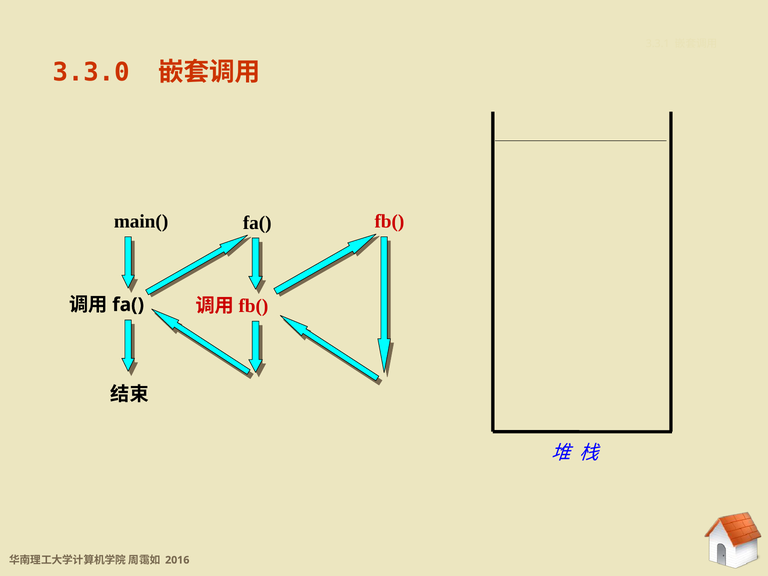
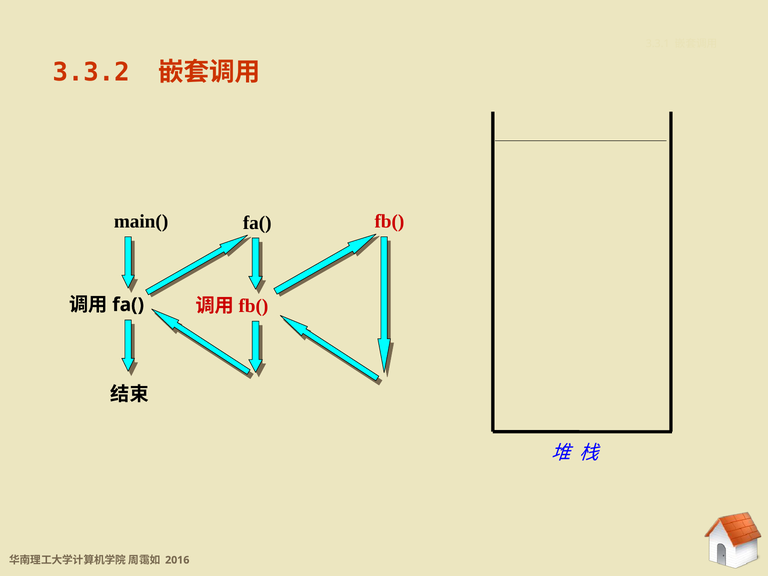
3.3.0: 3.3.0 -> 3.3.2 (91, 72)
